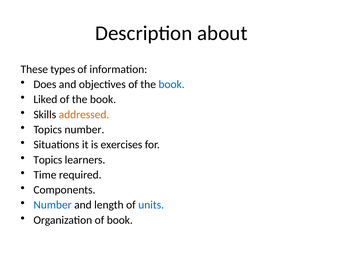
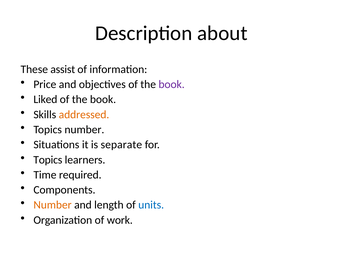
types: types -> assist (63, 69)
Does: Does -> Price (45, 84)
book colour: blue -> purple (172, 84)
exercises: exercises -> separate (121, 145)
Number colour: blue -> orange (53, 205)
of book: book -> work (120, 220)
